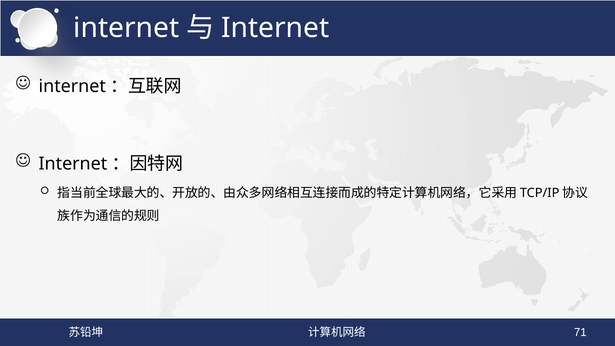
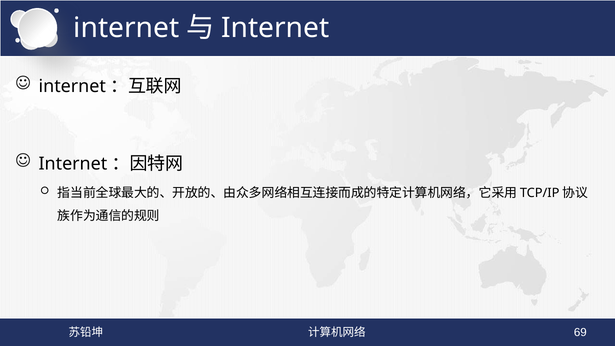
71: 71 -> 69 (580, 332)
